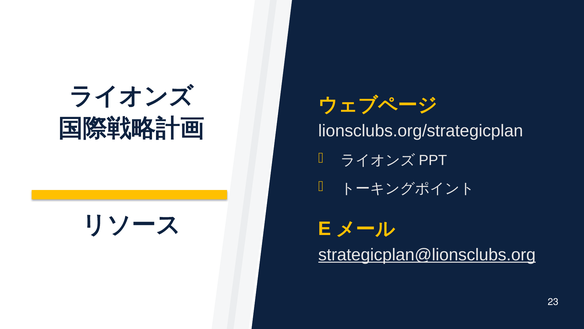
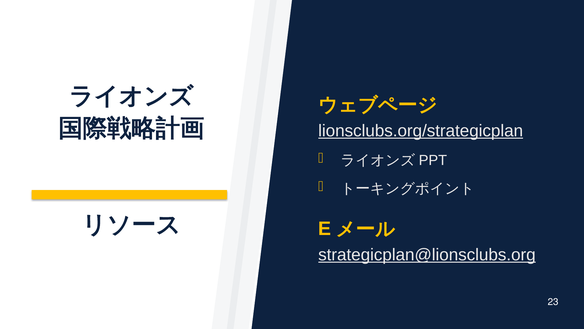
lionsclubs.org/strategicplan underline: none -> present (421, 131)
